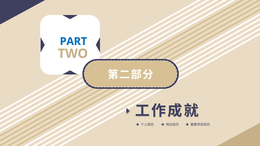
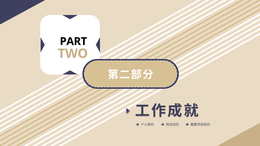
PART colour: blue -> black (73, 41)
